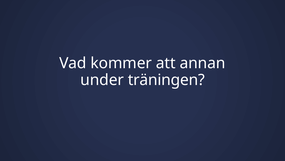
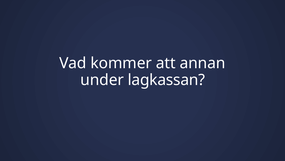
träningen: träningen -> lagkassan (166, 80)
